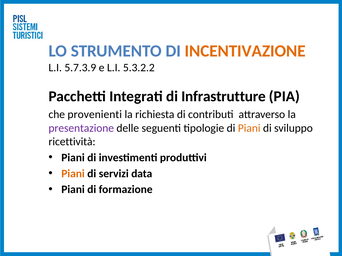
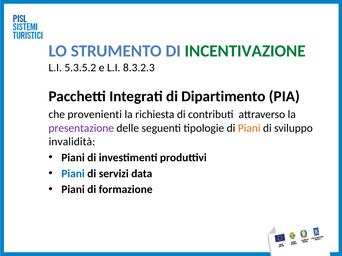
INCENTIVAZIONE colour: orange -> green (245, 51)
5.7.3.9: 5.7.3.9 -> 5.3.5.2 (80, 68)
5.3.2.2: 5.3.2.2 -> 8.3.2.3 (139, 68)
Infrastrutture: Infrastrutture -> Dipartimento (223, 97)
ricettività: ricettività -> invalidità (72, 142)
Piani colour: orange -> blue (73, 174)
